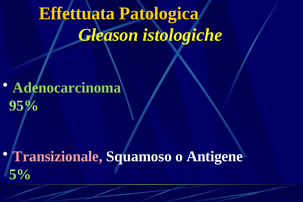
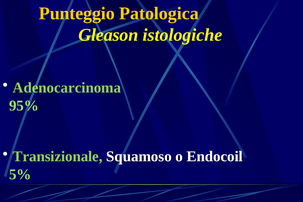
Effettuata: Effettuata -> Punteggio (77, 13)
Transizionale colour: pink -> light green (58, 156)
Antigene: Antigene -> Endocoil (215, 156)
